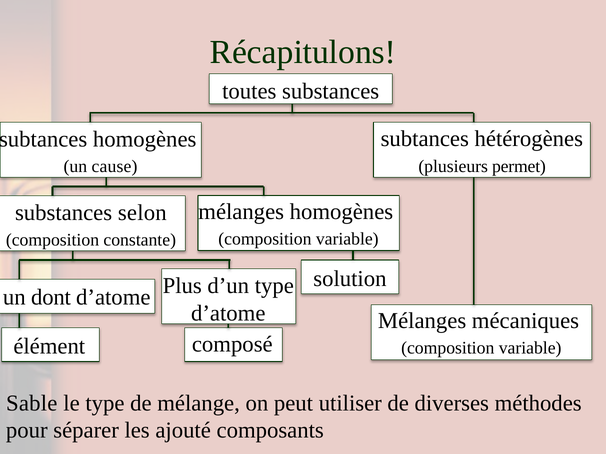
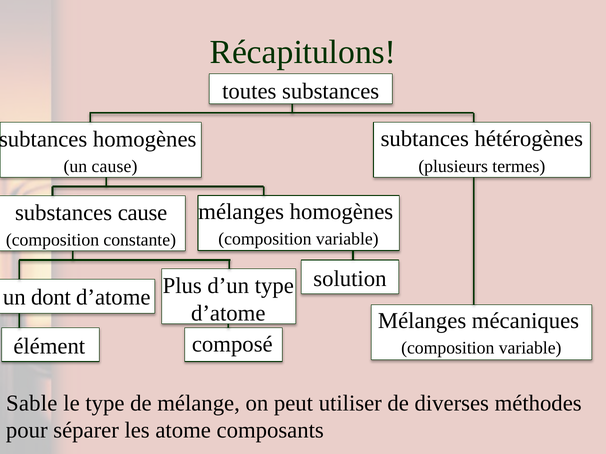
permet: permet -> termes (519, 167)
substances selon: selon -> cause (143, 213)
ajouté: ajouté -> atome (183, 431)
